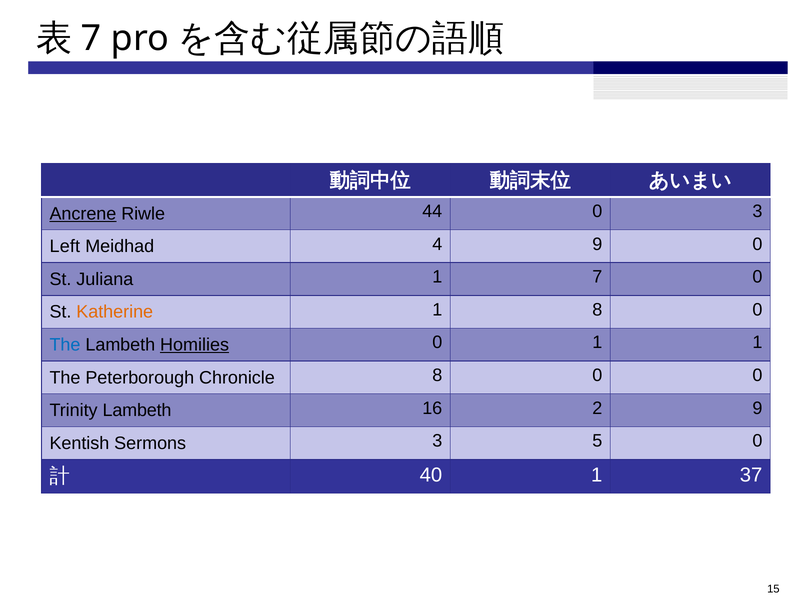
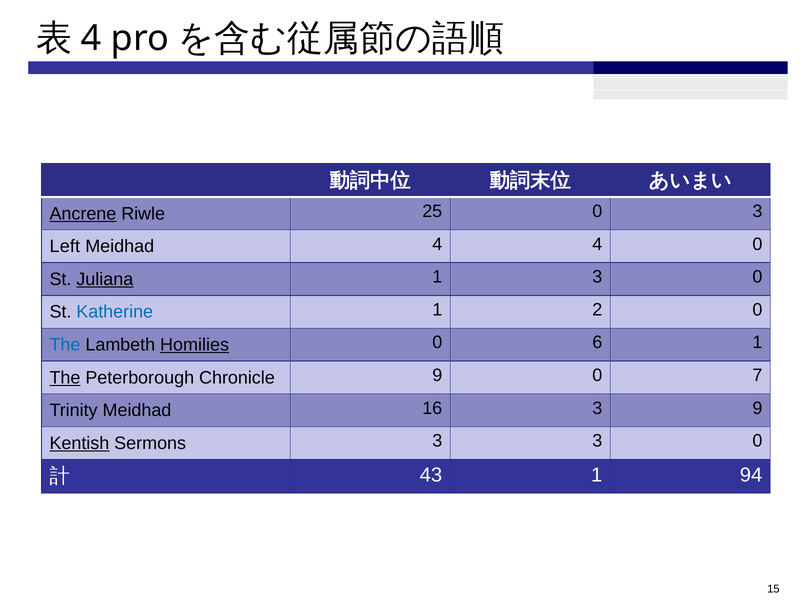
7: 7 -> 4 (91, 38)
44: 44 -> 25 (432, 211)
4 9: 9 -> 4 (597, 244)
Juliana underline: none -> present (105, 279)
1 7: 7 -> 3 (597, 277)
Katherine colour: orange -> blue (115, 312)
1 8: 8 -> 2 (597, 310)
0 1: 1 -> 6 (597, 343)
The underline: none -> present (65, 378)
Chronicle 8: 8 -> 9 (437, 376)
0 0: 0 -> 7 (757, 376)
Trinity Lambeth: Lambeth -> Meidhad (137, 411)
16 2: 2 -> 3 (597, 409)
Kentish underline: none -> present (79, 444)
3 5: 5 -> 3 (597, 441)
40: 40 -> 43 (431, 476)
37: 37 -> 94 (751, 476)
